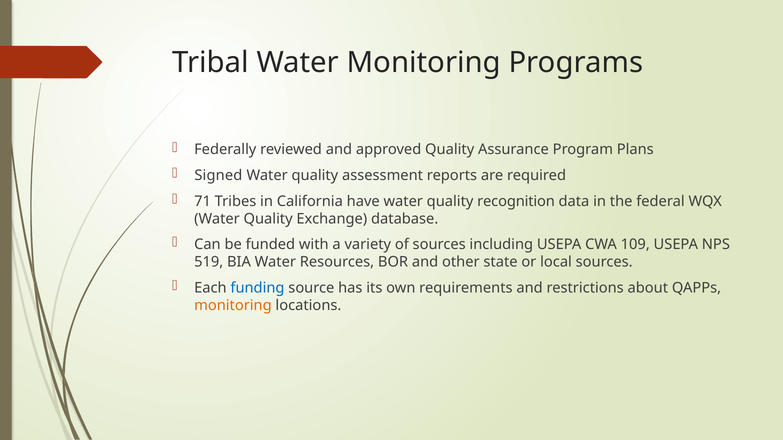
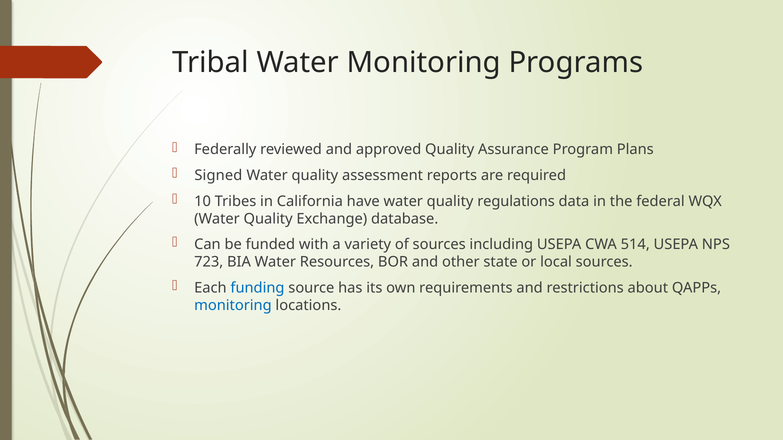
71: 71 -> 10 (203, 201)
recognition: recognition -> regulations (516, 201)
109: 109 -> 514 (635, 245)
519: 519 -> 723 (209, 262)
monitoring colour: orange -> blue (233, 306)
